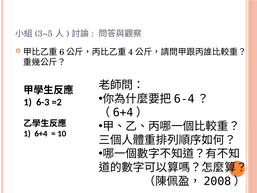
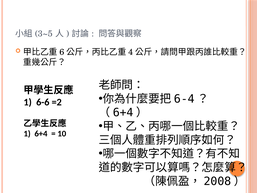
6-3: 6-3 -> 6-6 (43, 102)
